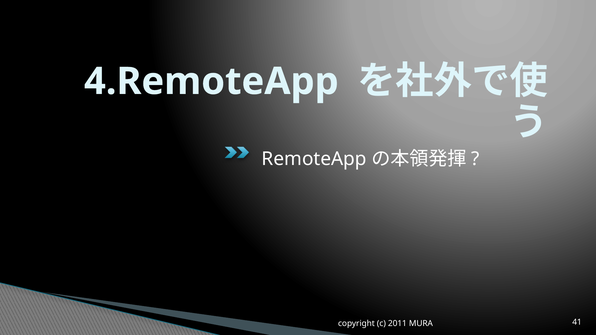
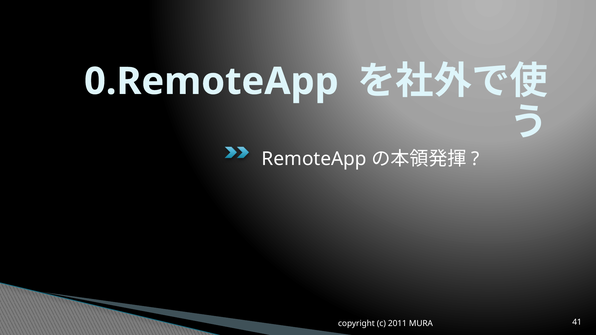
4.RemoteApp: 4.RemoteApp -> 0.RemoteApp (211, 82)
